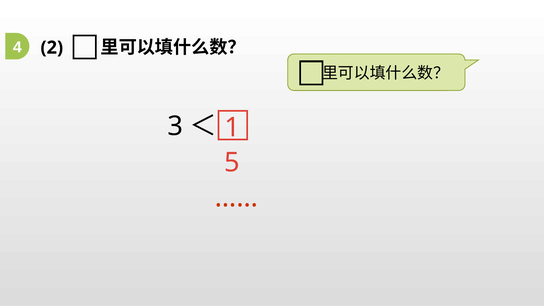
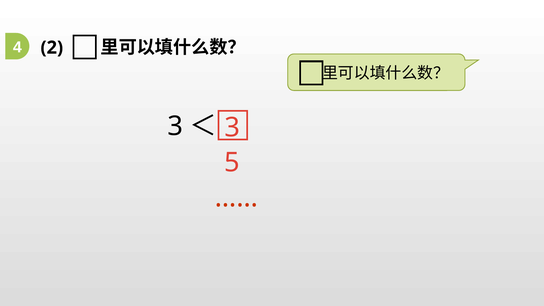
1: 1 -> 3 (232, 128)
